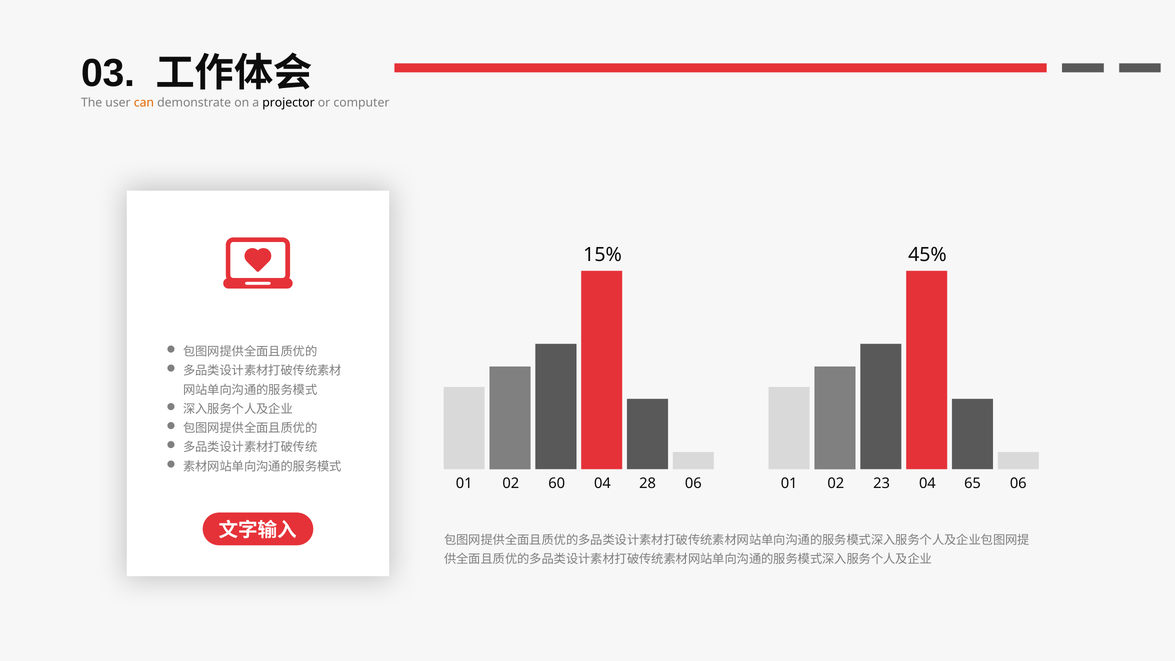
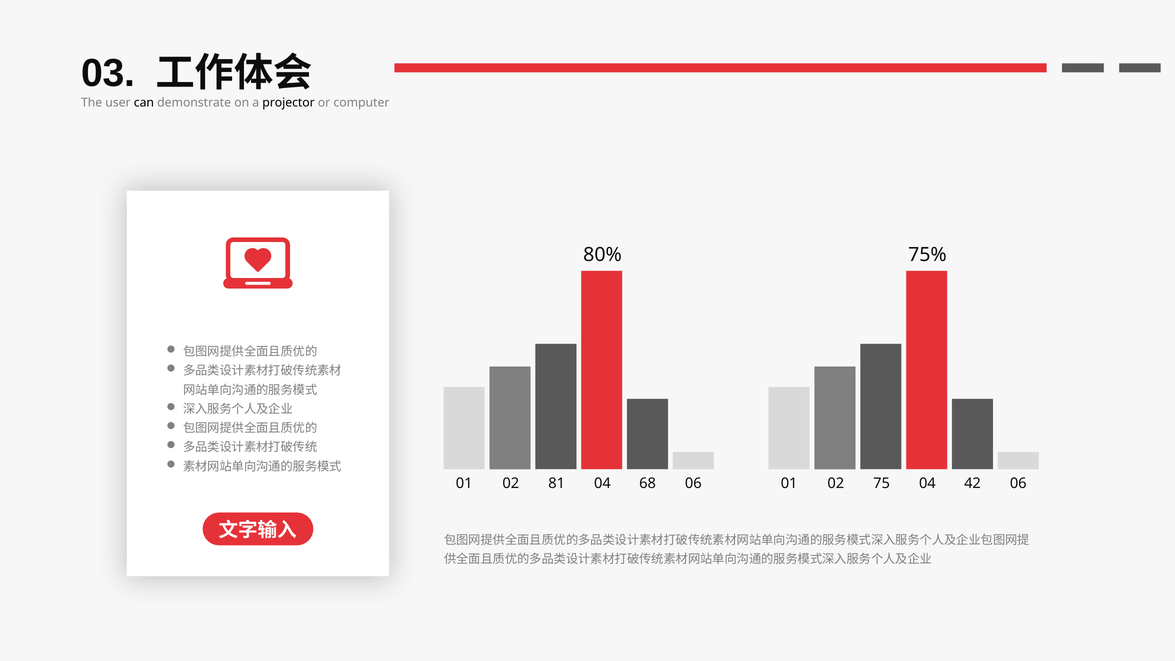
can colour: orange -> black (144, 103)
15%: 15% -> 80% (603, 255)
45%: 45% -> 75% (927, 255)
60: 60 -> 81 (557, 483)
28: 28 -> 68 (648, 483)
23: 23 -> 75 (882, 483)
65: 65 -> 42 (973, 483)
